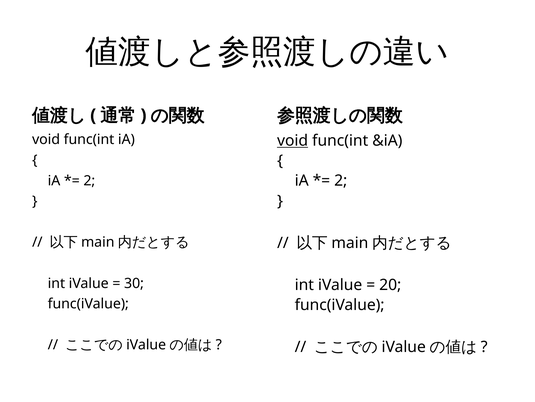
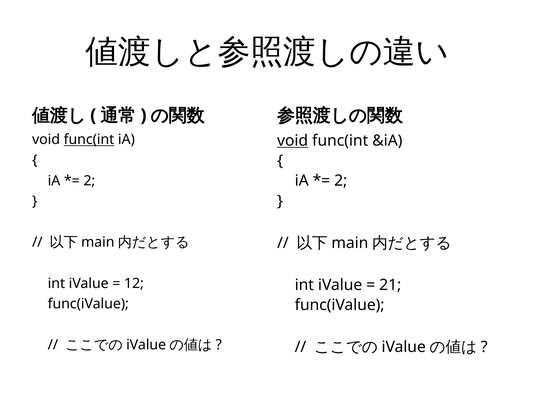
func(int underline: none -> present (89, 139)
30: 30 -> 12 (134, 283)
20: 20 -> 21 (390, 284)
